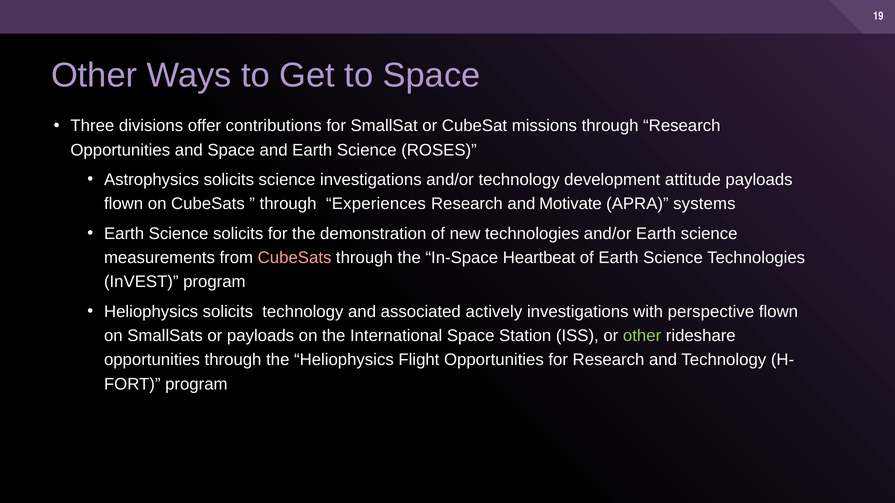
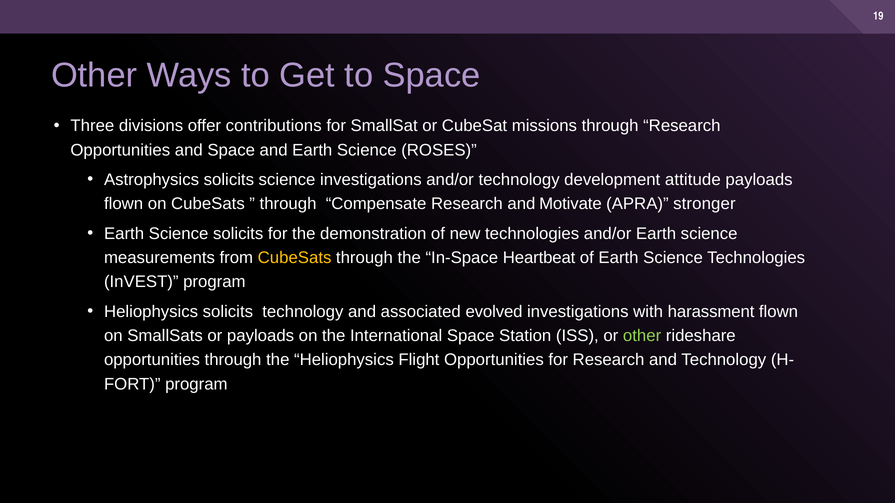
Experiences: Experiences -> Compensate (376, 204)
systems: systems -> stronger (704, 204)
CubeSats colour: pink -> yellow (295, 258)
actively: actively -> evolved (494, 312)
perspective: perspective -> harassment (711, 312)
